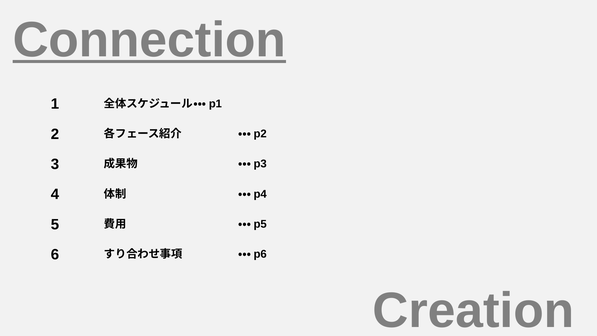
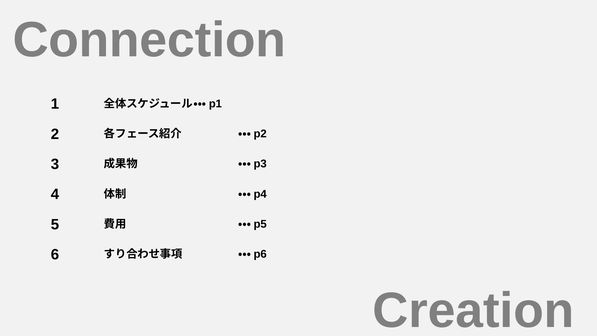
Connection underline: present -> none (149, 40)
